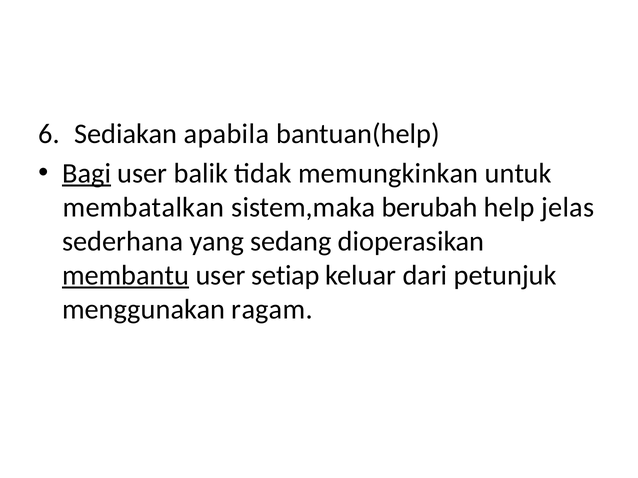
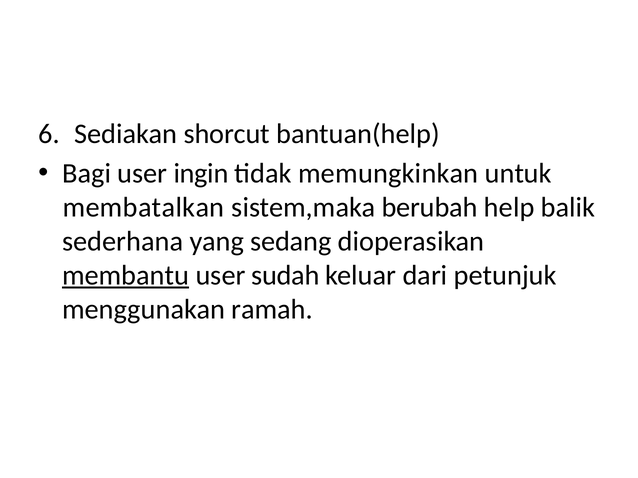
apabila: apabila -> shorcut (227, 134)
Bagi underline: present -> none (87, 174)
balik: balik -> ingin (201, 174)
jelas: jelas -> balik (568, 208)
setiap: setiap -> sudah (285, 276)
ragam: ragam -> ramah (272, 310)
